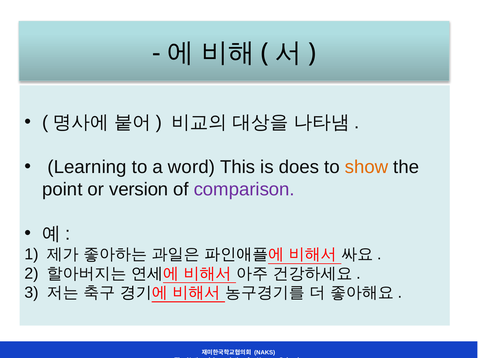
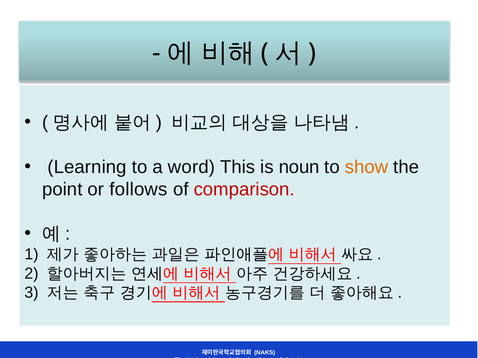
does: does -> noun (299, 167)
version: version -> follows (139, 190)
comparison colour: purple -> red (244, 190)
